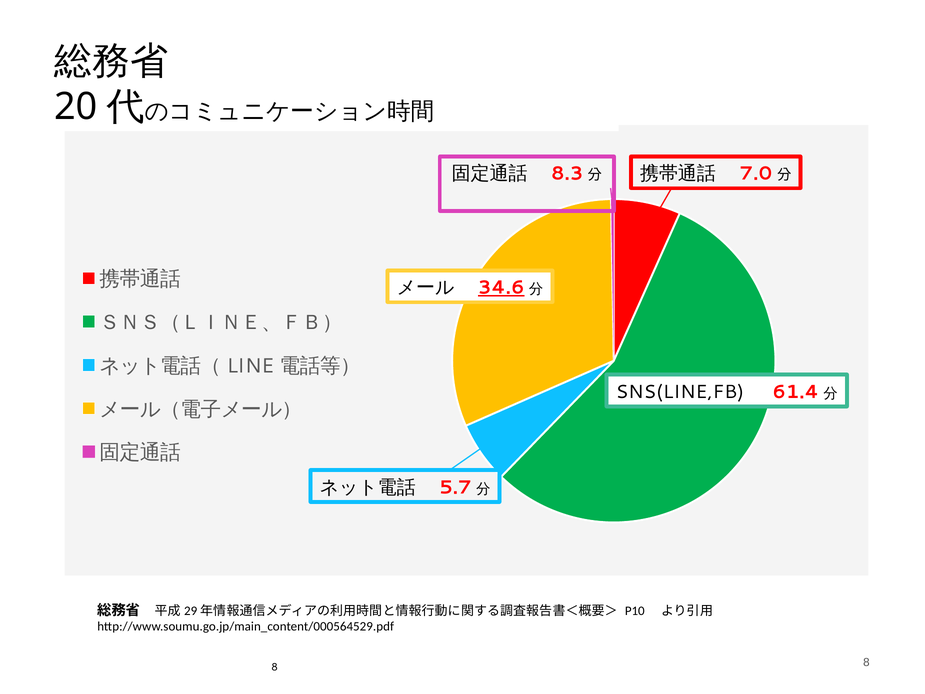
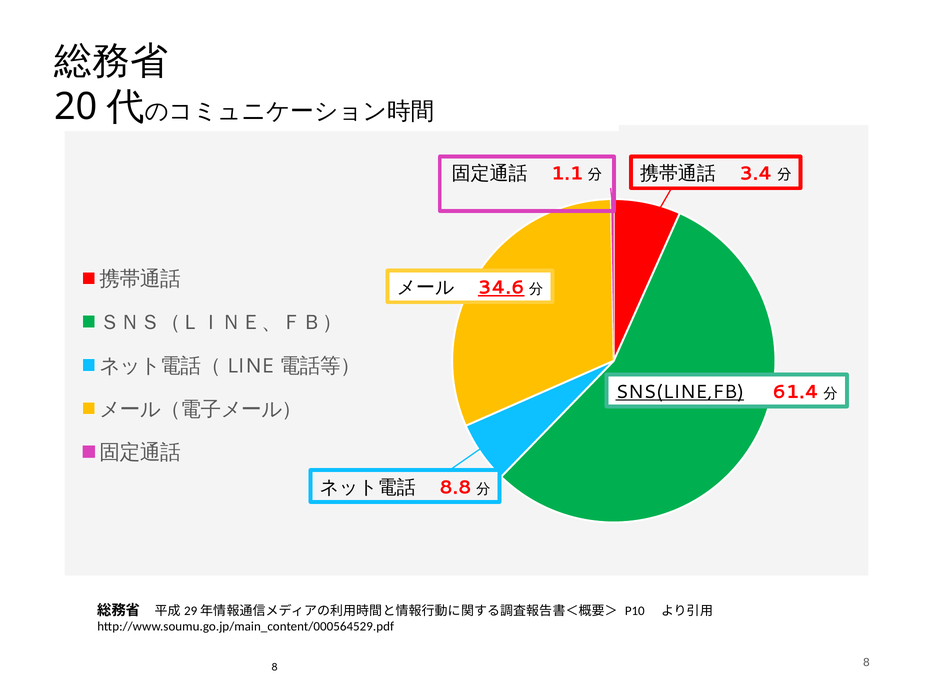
8.3: 8.3 -> 1.1 (567, 174)
7.0: 7.0 -> 3.4 (756, 174)
SNS(LINE,FB underline: none -> present (680, 392)
5.7: 5.7 -> 8.8 (455, 487)
